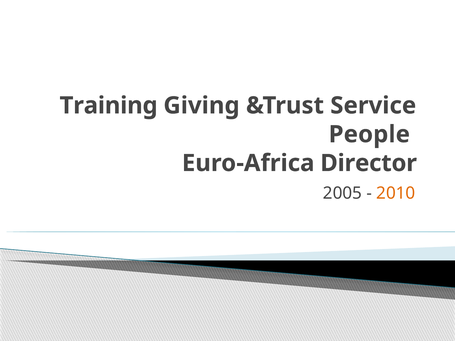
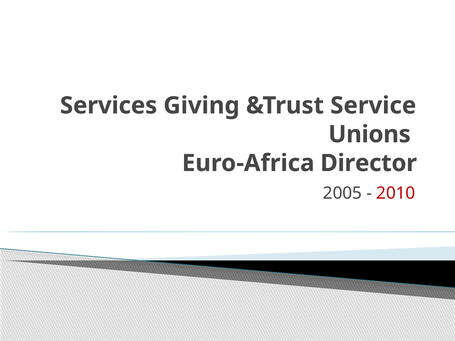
Training: Training -> Services (109, 106)
People: People -> Unions (369, 134)
2010 colour: orange -> red (396, 193)
